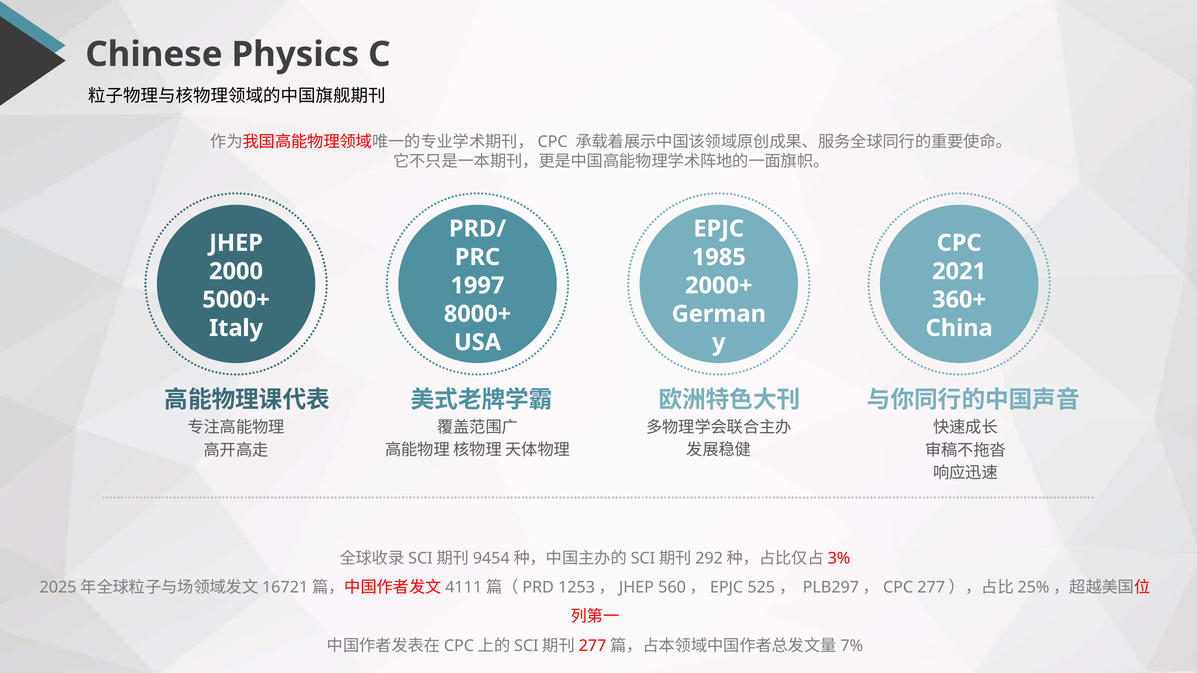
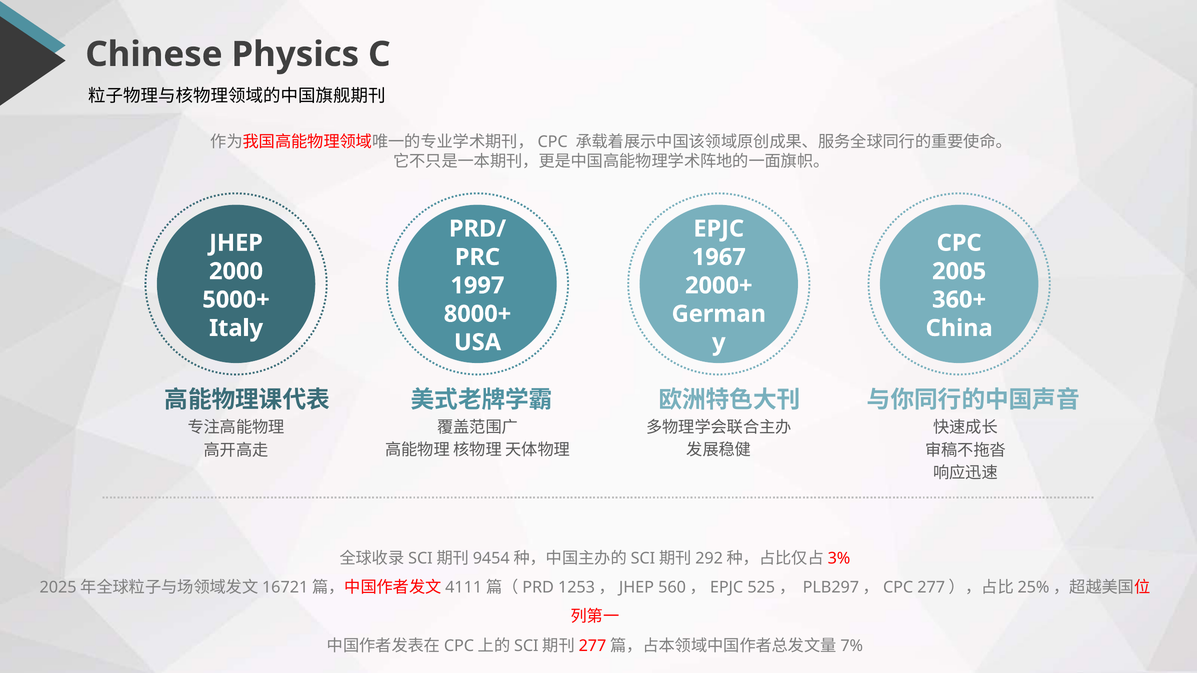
1985: 1985 -> 1967 (719, 257)
2021: 2021 -> 2005 (959, 271)
